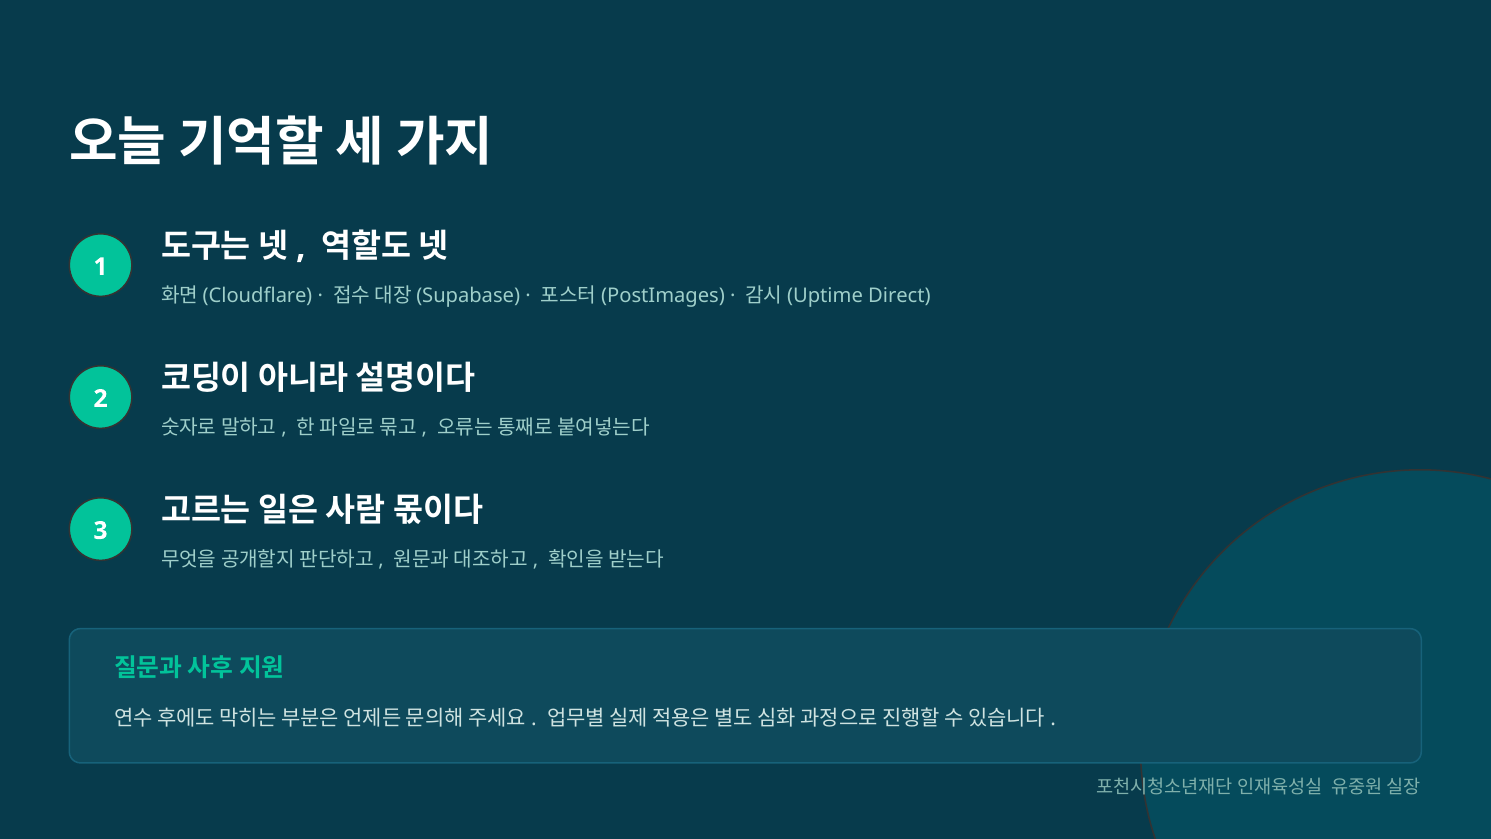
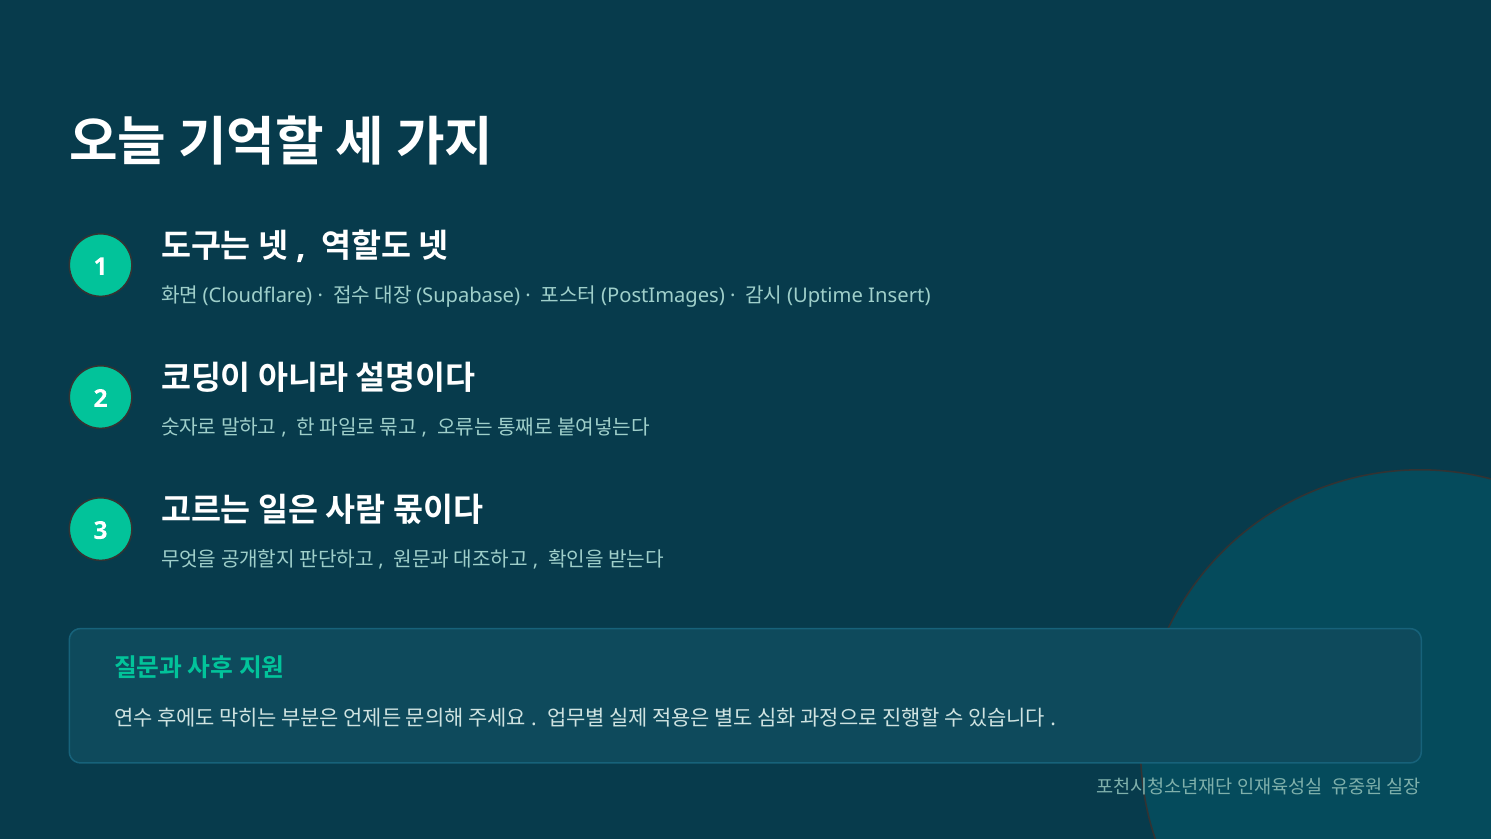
Direct: Direct -> Insert (899, 295)
